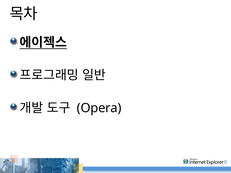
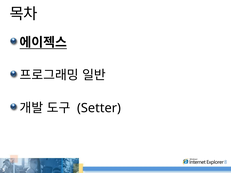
Opera: Opera -> Setter (99, 108)
